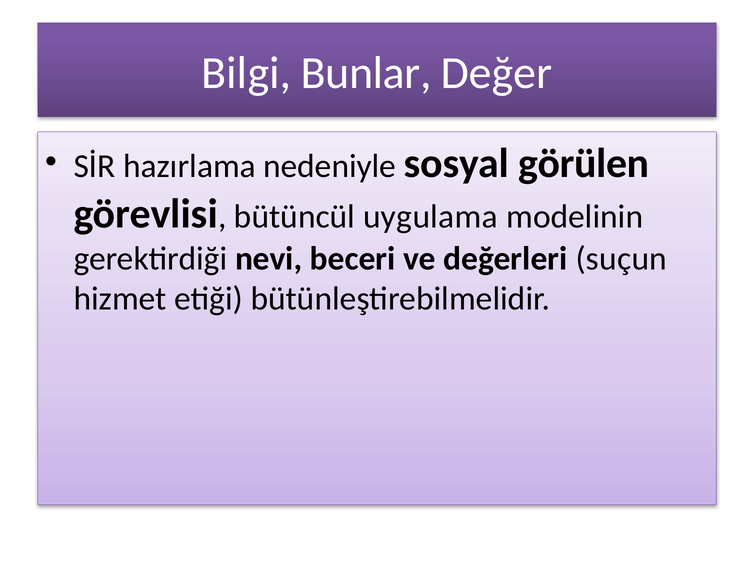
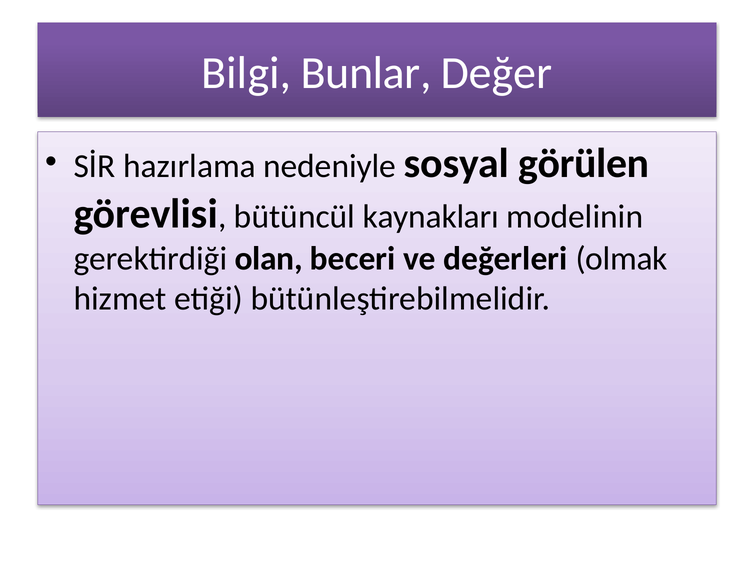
uygulama: uygulama -> kaynakları (431, 217)
nevi: nevi -> olan (269, 259)
suçun: suçun -> olmak (622, 259)
